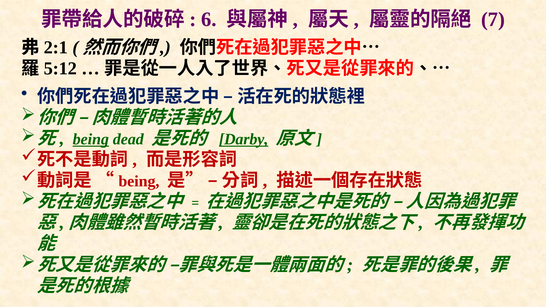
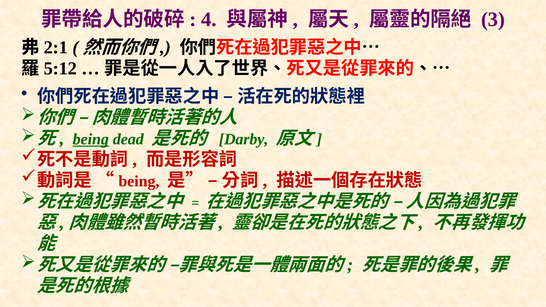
6: 6 -> 4 (209, 20)
7: 7 -> 3 (493, 20)
Darby underline: present -> none (244, 139)
